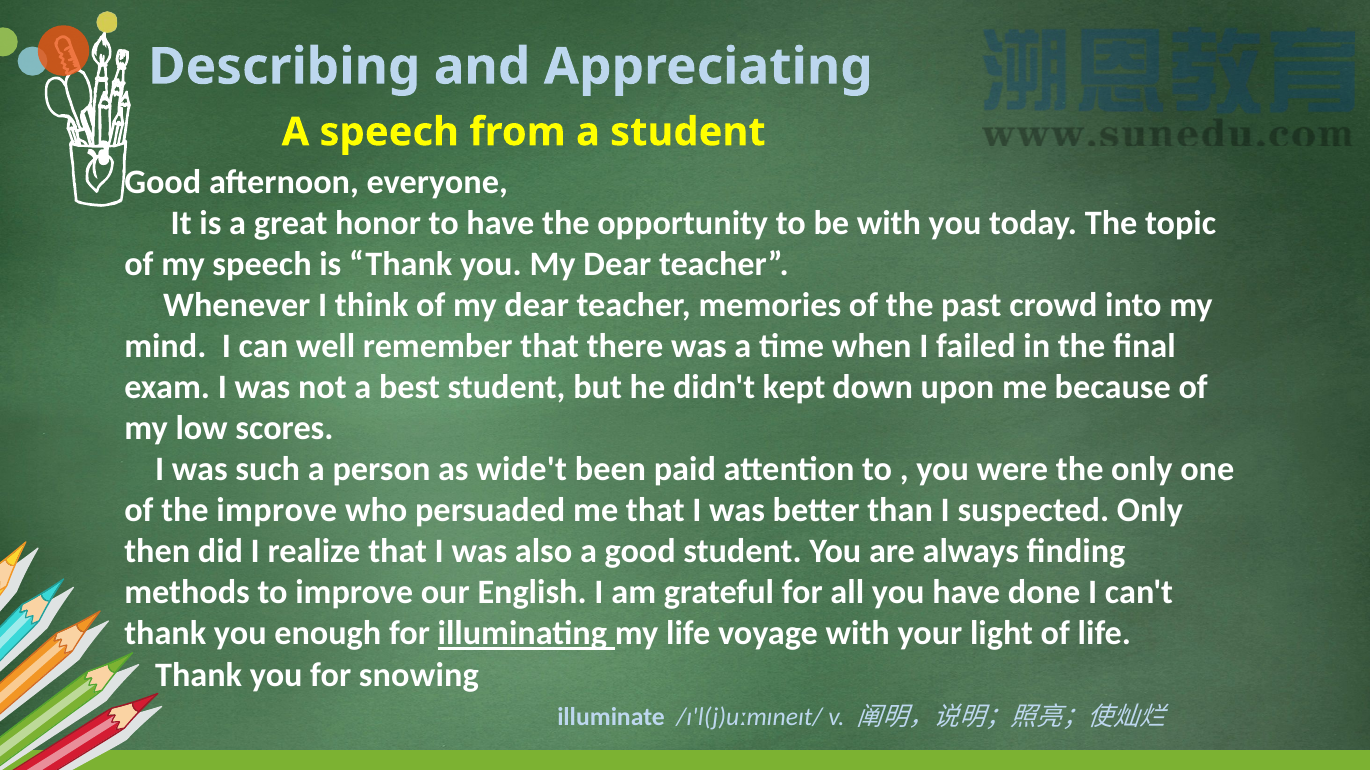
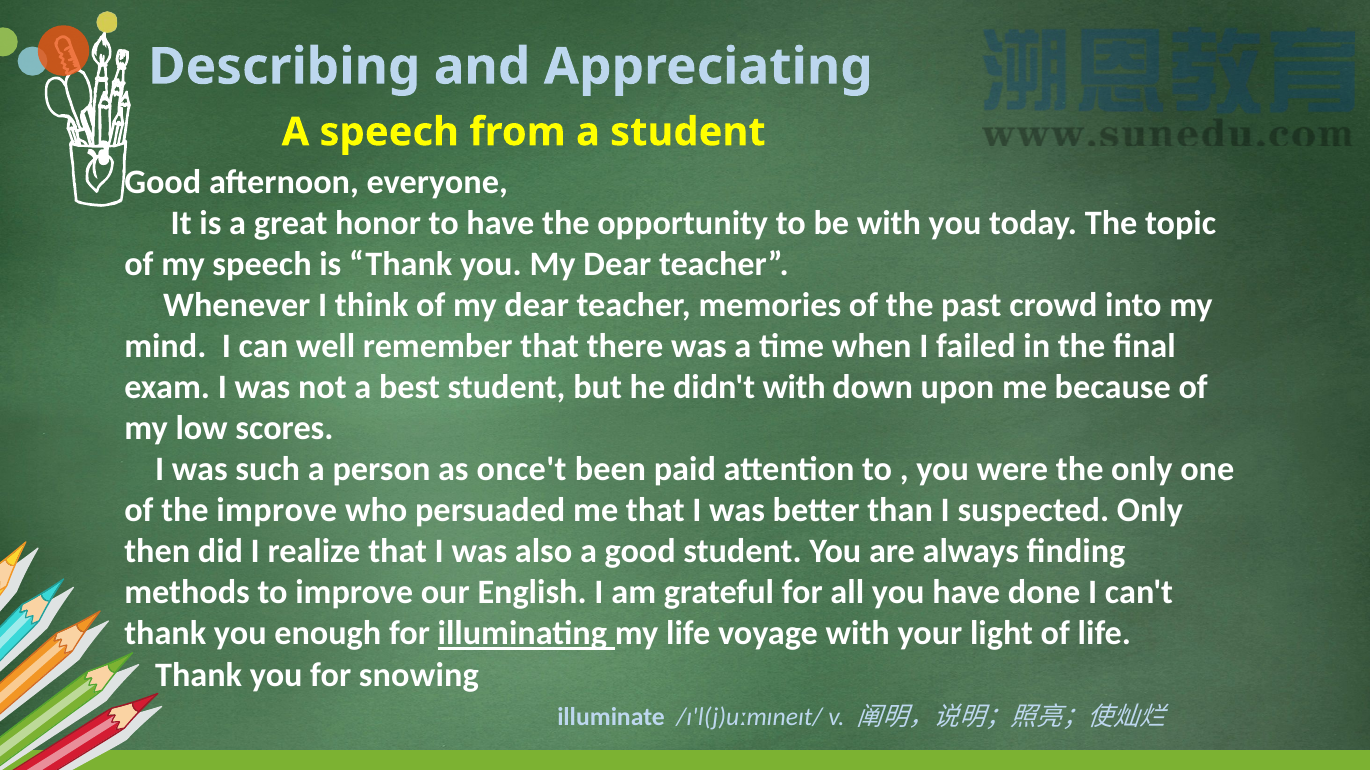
didn't kept: kept -> with (794, 388)
wide't: wide't -> once't (522, 470)
